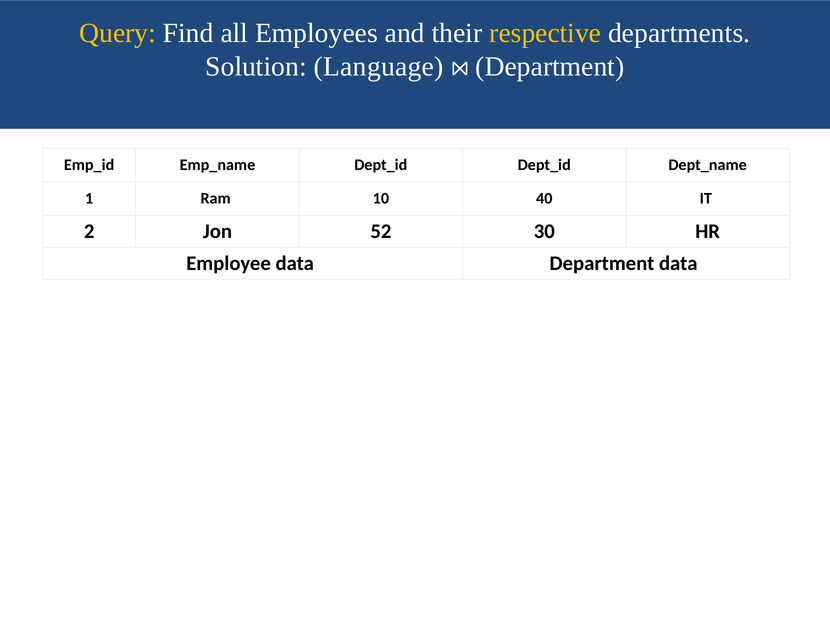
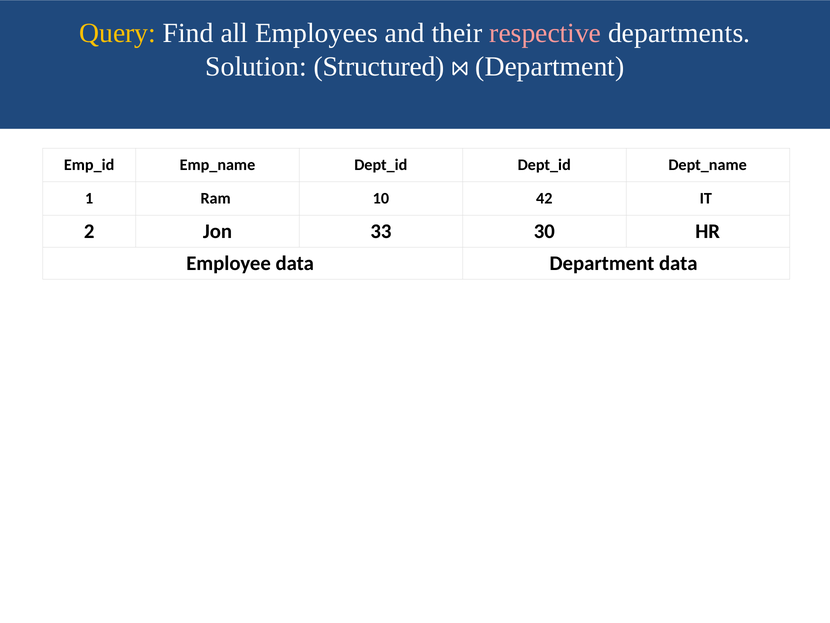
respective colour: yellow -> pink (545, 33)
Language: Language -> Structured (379, 66)
40: 40 -> 42 (544, 198)
52: 52 -> 33 (381, 231)
